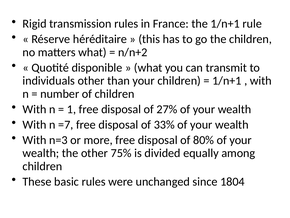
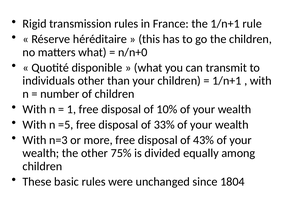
n/n+2: n/n+2 -> n/n+0 (133, 52)
27%: 27% -> 10% (167, 109)
=7: =7 -> =5 (66, 124)
80%: 80% -> 43% (204, 140)
